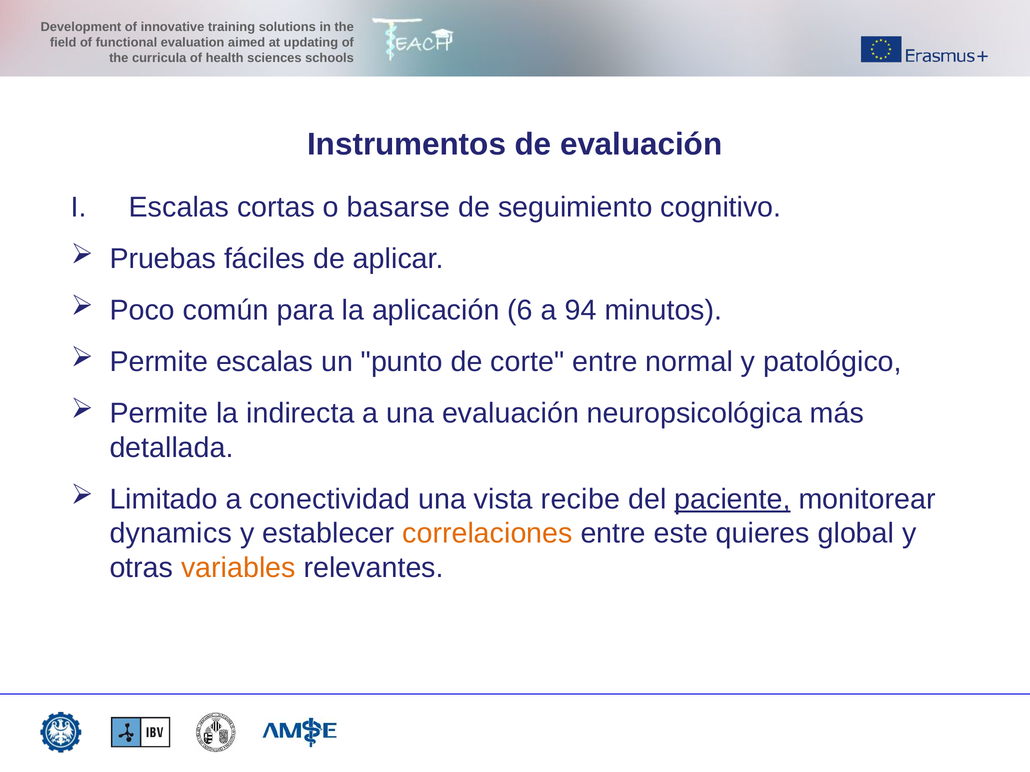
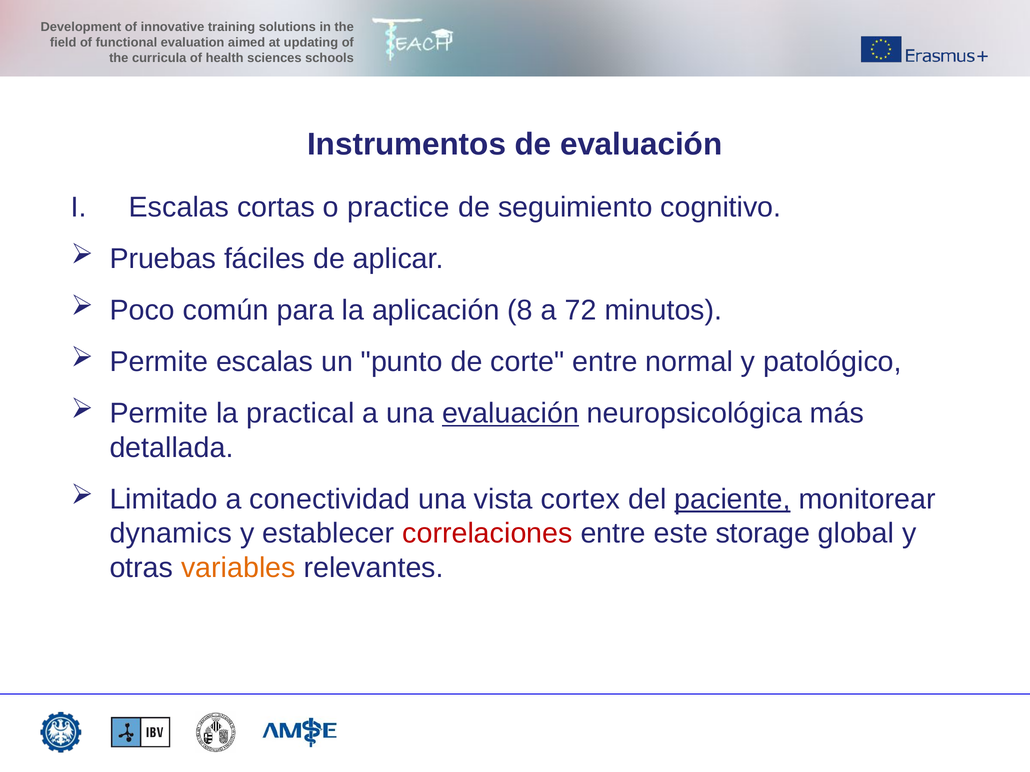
basarse: basarse -> practice (398, 208)
6: 6 -> 8 (520, 311)
94: 94 -> 72 (581, 311)
indirecta: indirecta -> practical (300, 414)
evaluación underline: none -> present (510, 414)
recibe: recibe -> cortex (580, 500)
correlaciones colour: orange -> red (488, 534)
quieres: quieres -> storage (763, 534)
